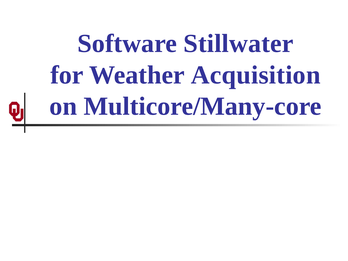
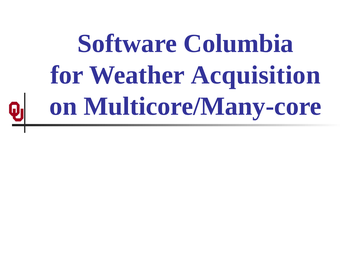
Stillwater: Stillwater -> Columbia (238, 44)
